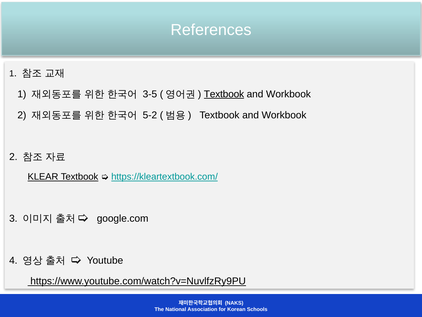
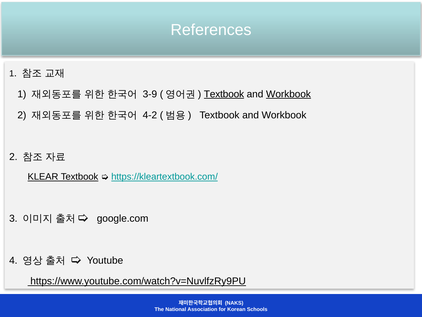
3-5: 3-5 -> 3-9 (150, 94)
Workbook underline: none -> present (288, 94)
5-2: 5-2 -> 4-2 (150, 115)
